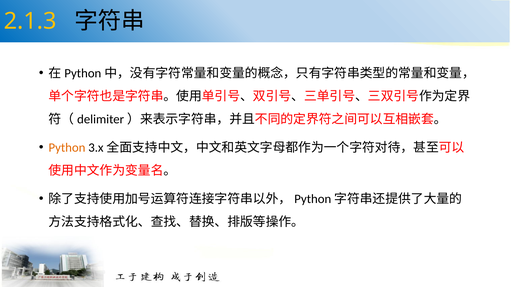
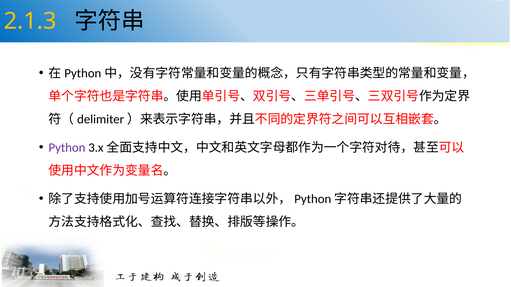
Python colour: orange -> purple (67, 148)
